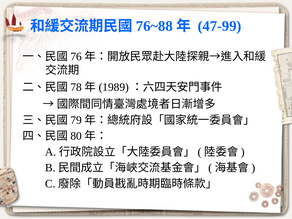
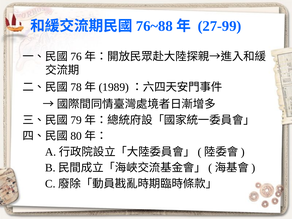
47-99: 47-99 -> 27-99 (220, 26)
